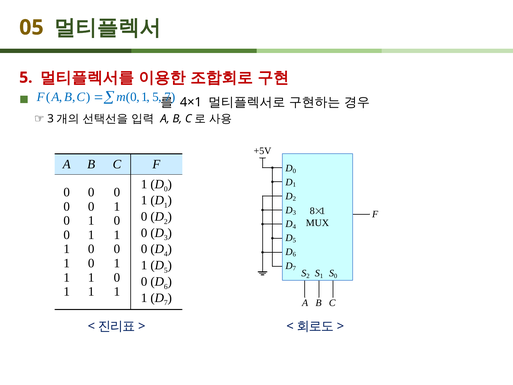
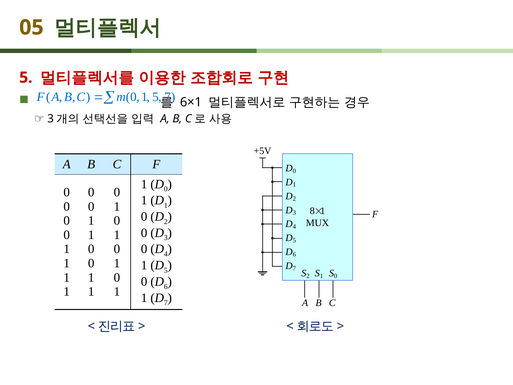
4×1: 4×1 -> 6×1 (191, 102)
